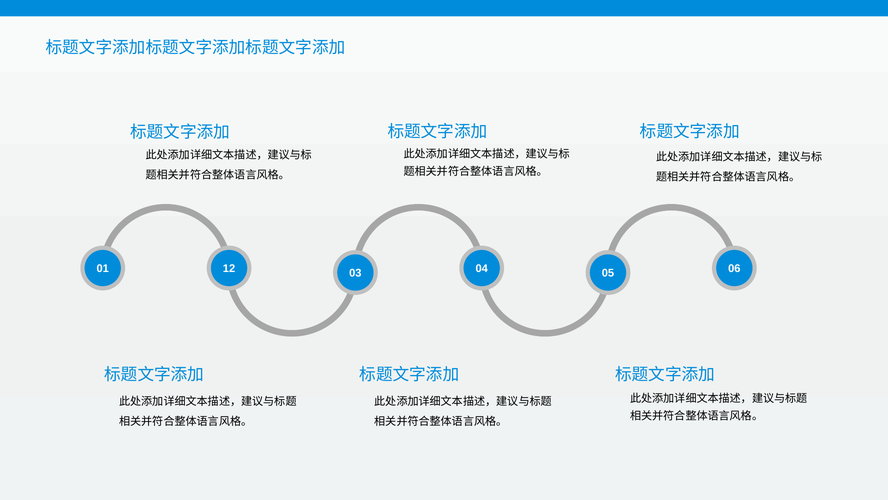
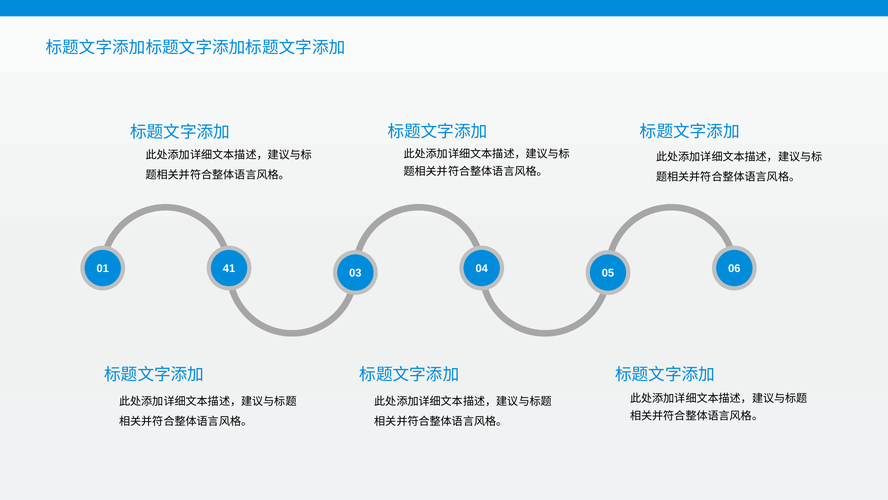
12: 12 -> 41 (229, 269)
